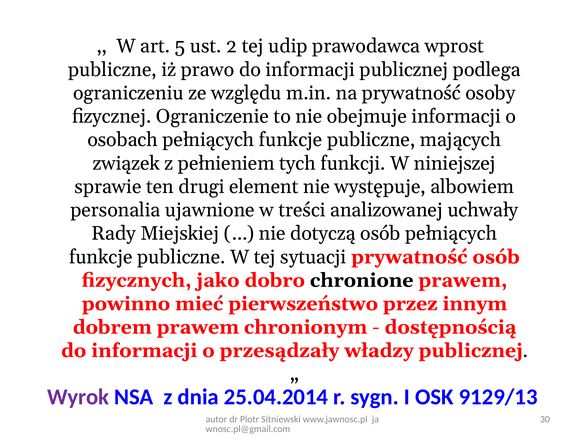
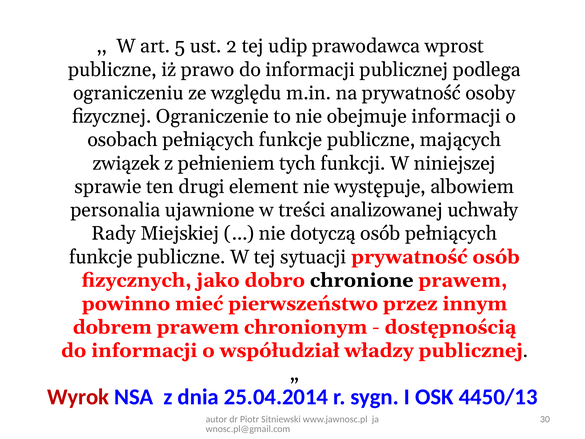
przesądzały: przesądzały -> współudział (280, 350)
Wyrok colour: purple -> red (78, 397)
9129/13: 9129/13 -> 4450/13 (498, 397)
